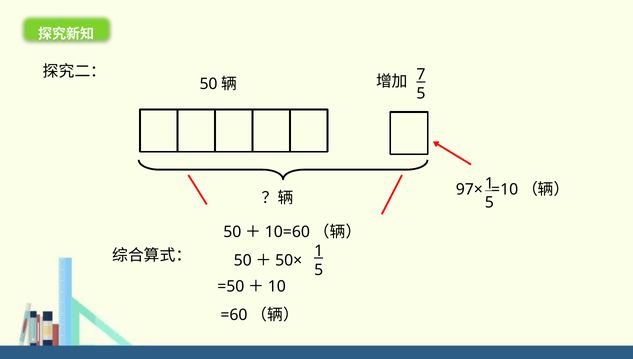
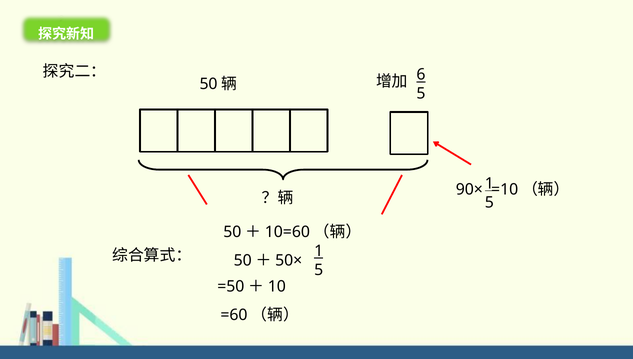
7: 7 -> 6 (421, 75)
97×: 97× -> 90× (469, 189)
